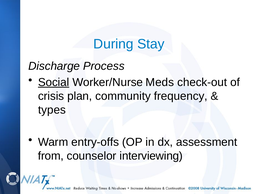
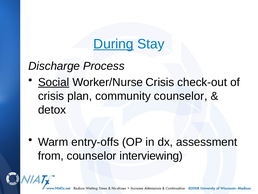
During underline: none -> present (113, 44)
Worker/Nurse Meds: Meds -> Crisis (160, 82)
community frequency: frequency -> counselor (181, 96)
types: types -> detox (52, 110)
